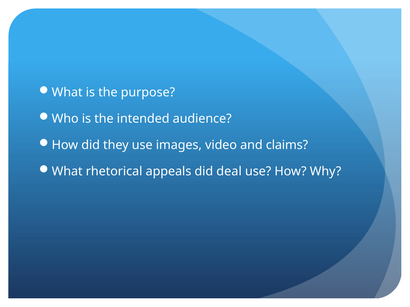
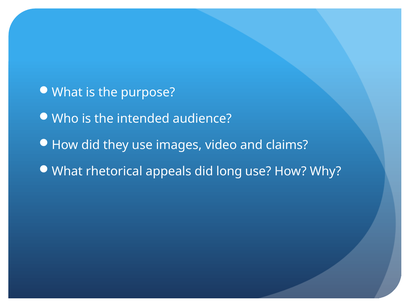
deal: deal -> long (229, 172)
